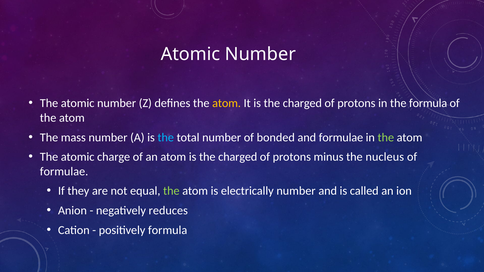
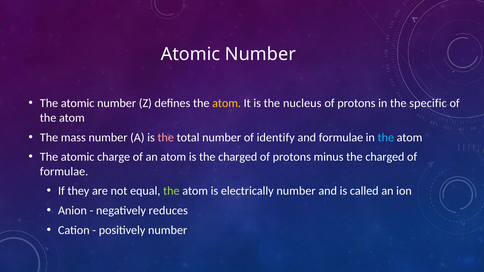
It is the charged: charged -> nucleus (302, 103)
the formula: formula -> specific (428, 103)
the colour: light blue -> pink (166, 138)
bonded: bonded -> identify (276, 138)
the colour: light green -> light blue (386, 138)
minus the nucleus: nucleus -> charged (385, 157)
positively formula: formula -> number (168, 230)
